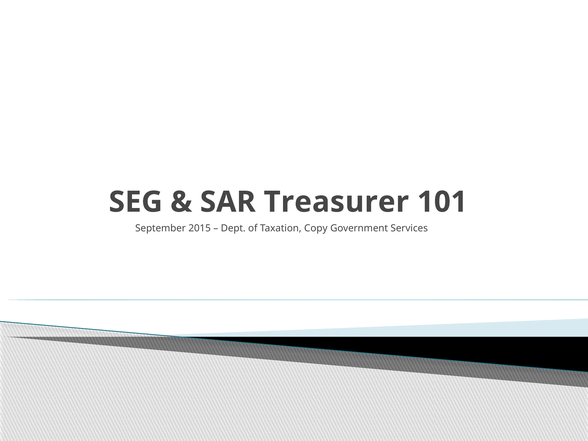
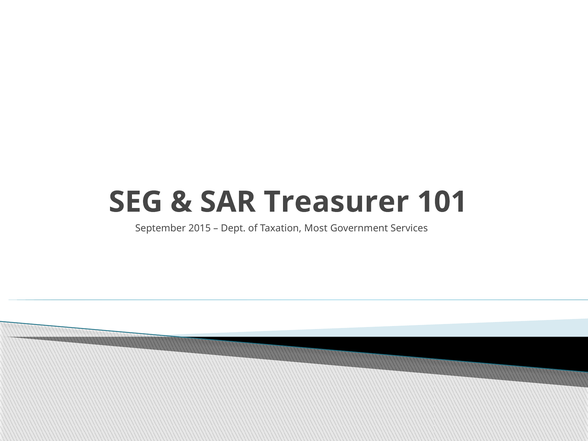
Copy: Copy -> Most (316, 228)
